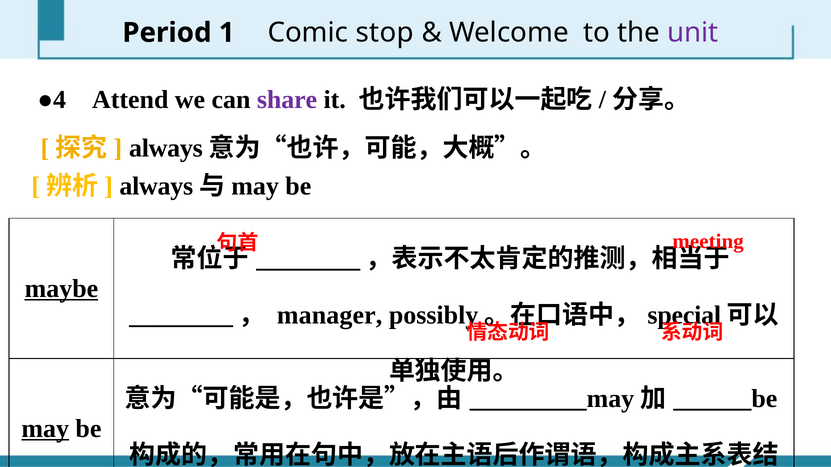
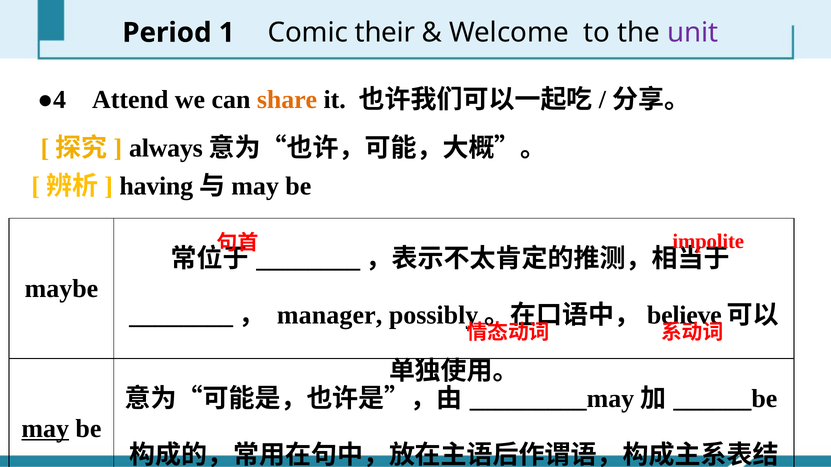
stop: stop -> their (385, 33)
share colour: purple -> orange (287, 100)
always: always -> having (156, 186)
meeting: meeting -> impolite (708, 242)
maybe underline: present -> none (61, 289)
special: special -> believe (684, 315)
